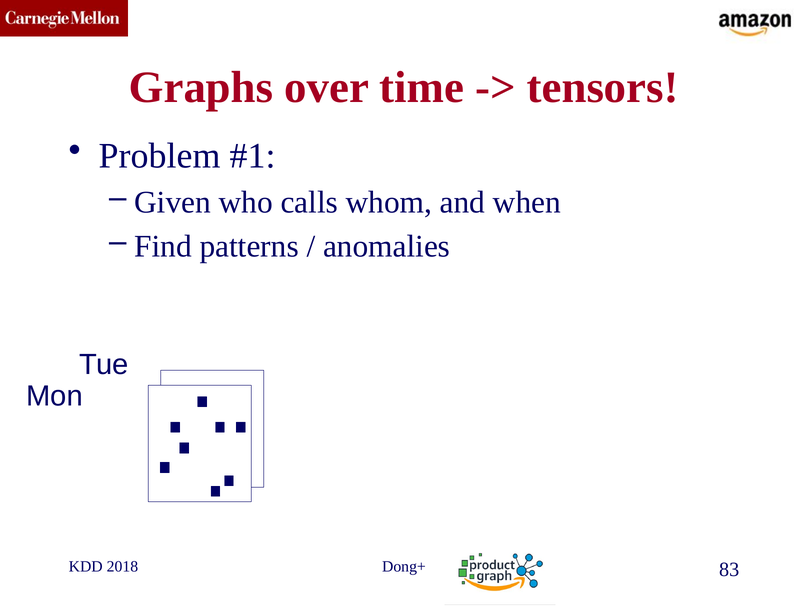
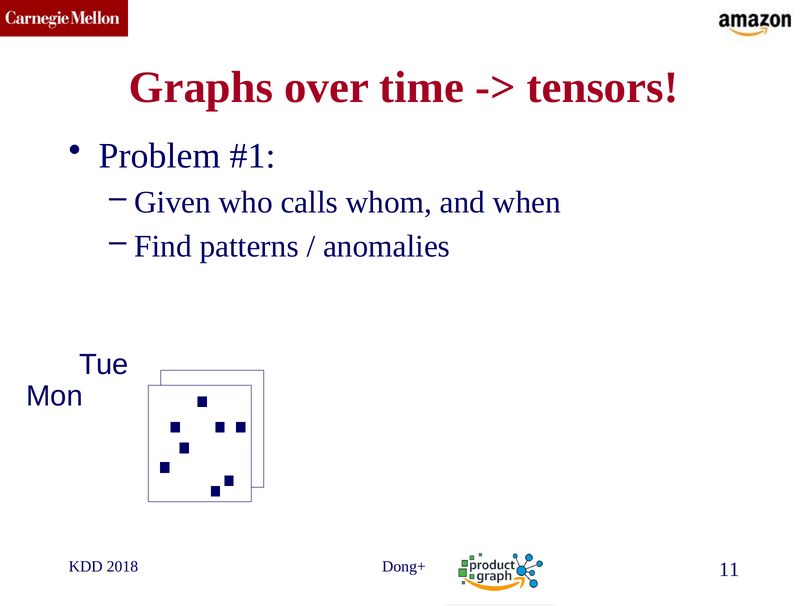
83: 83 -> 11 (729, 570)
